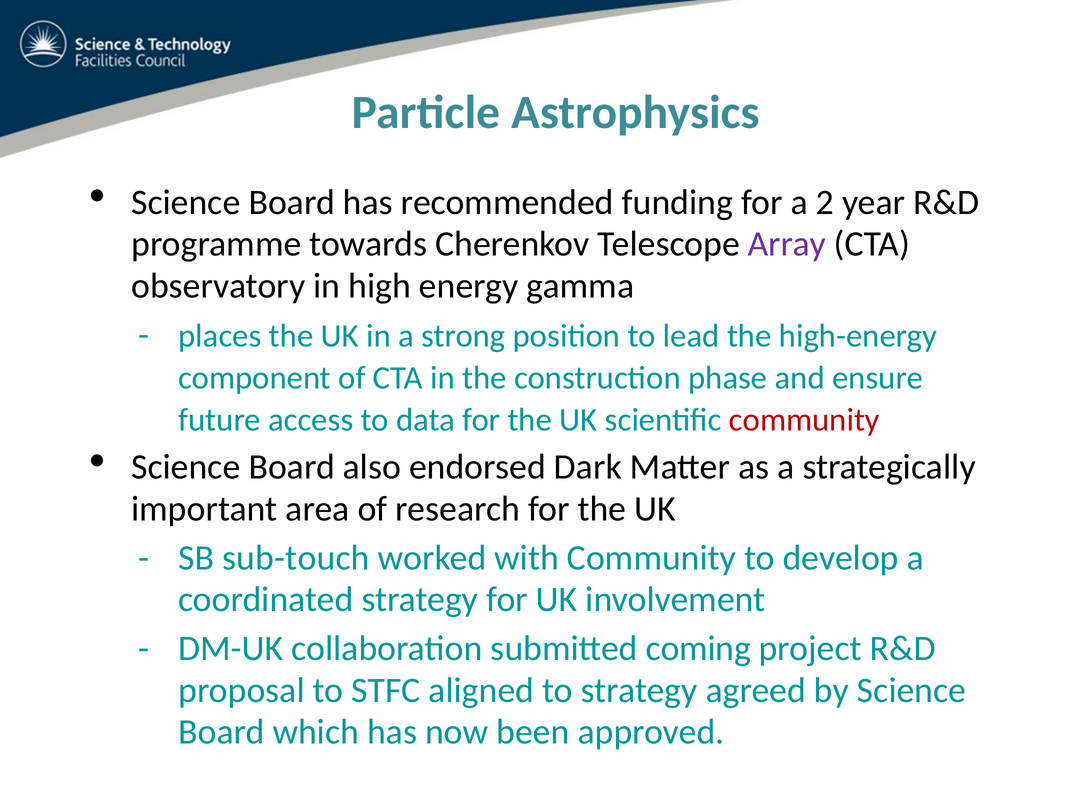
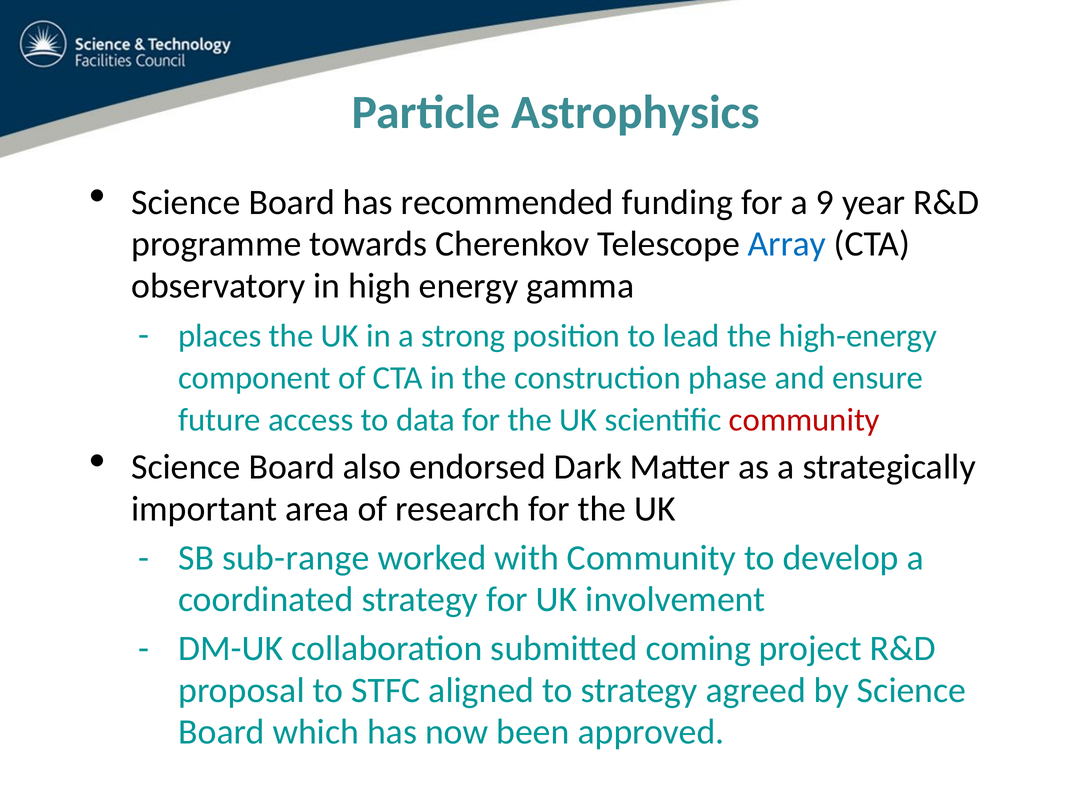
2: 2 -> 9 (825, 203)
Array colour: purple -> blue (787, 244)
sub-touch: sub-touch -> sub-range (296, 558)
